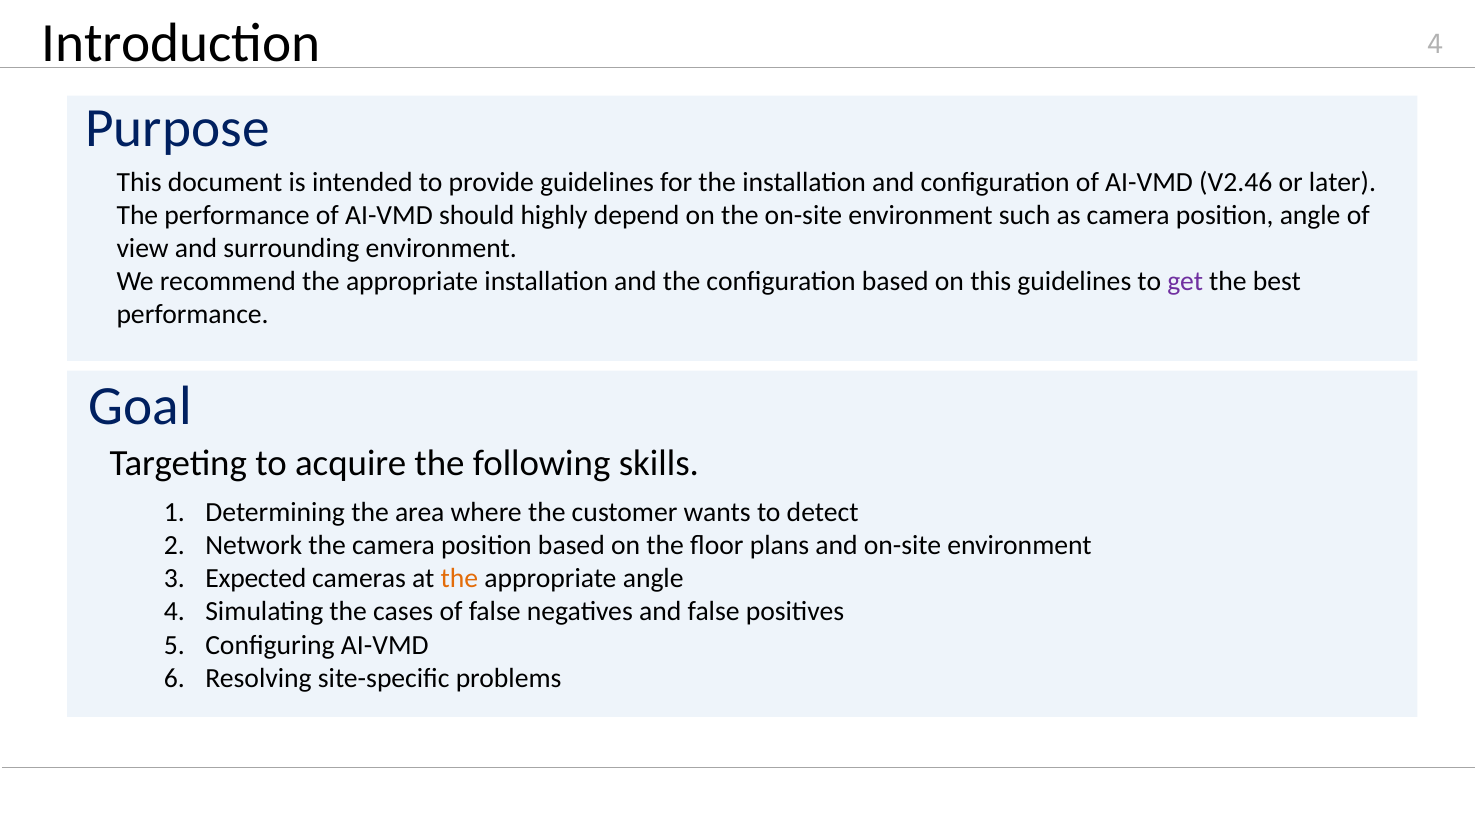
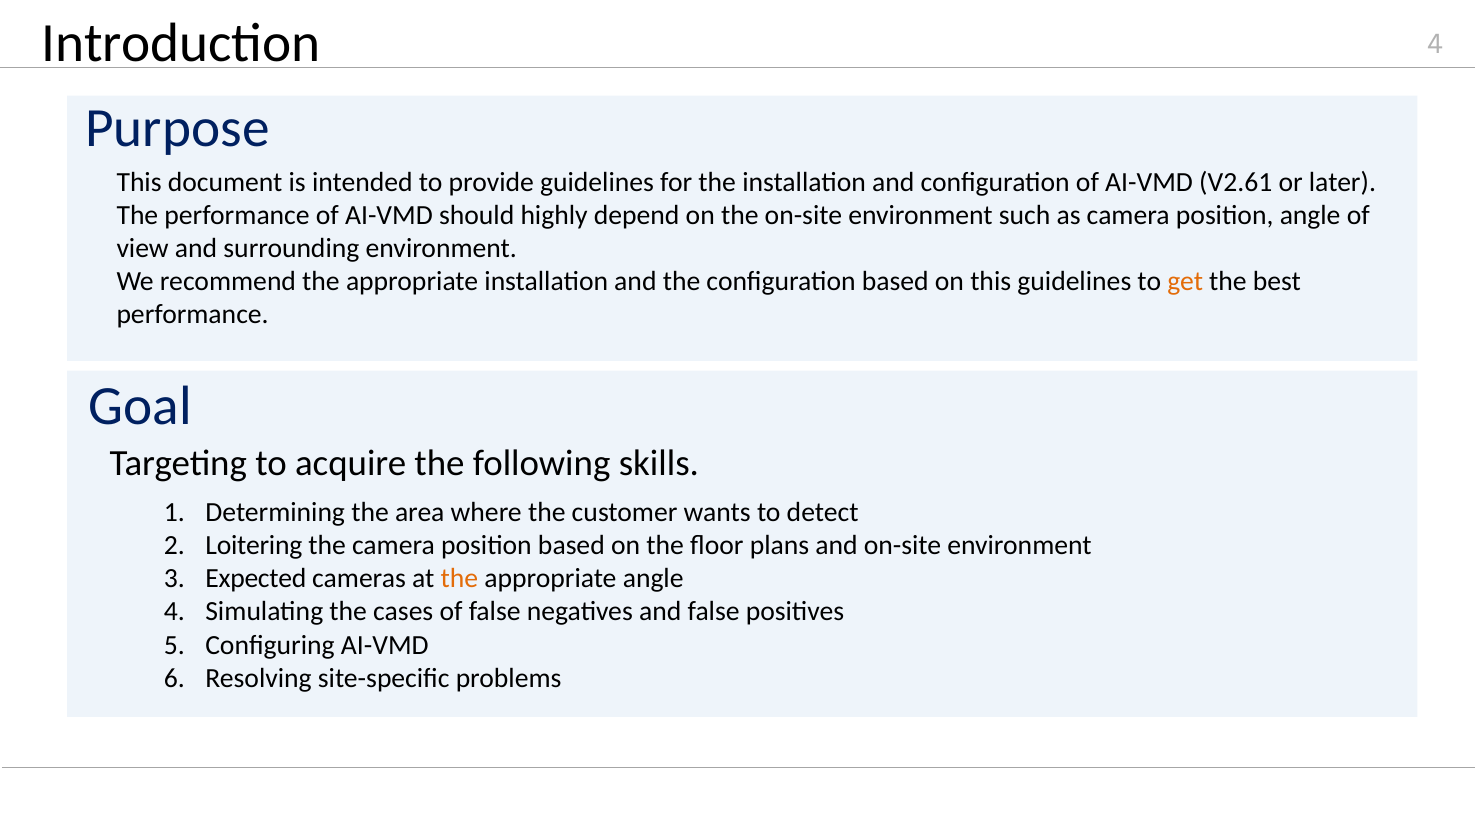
V2.46: V2.46 -> V2.61 (1236, 182)
get colour: purple -> orange (1185, 282)
Network: Network -> Loitering (254, 545)
